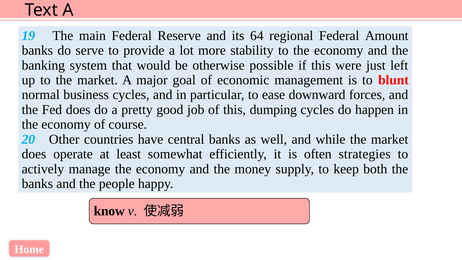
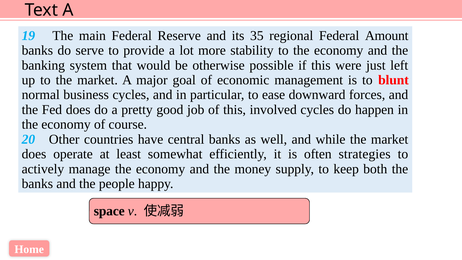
64: 64 -> 35 (257, 36)
dumping: dumping -> involved (273, 110)
know: know -> space (109, 211)
